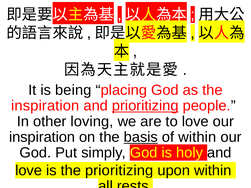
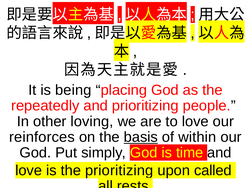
inspiration: inspiration -> repeatedly (45, 106)
prioritizing underline: present -> none (145, 106)
inspiration: inspiration -> reinforces (42, 137)
holy: holy -> time (190, 153)
upon within: within -> called (213, 171)
